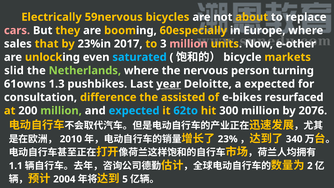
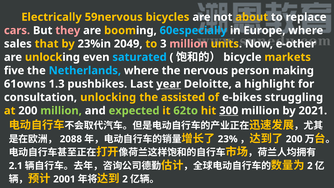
they colour: yellow -> pink (68, 30)
60especially colour: yellow -> light blue (193, 30)
2017: 2017 -> 2049 (128, 44)
slid: slid -> five (14, 71)
Netherlands colour: light green -> light blue (85, 71)
turning: turning -> making (293, 71)
a expected: expected -> highlight (270, 84)
consultation difference: difference -> unlocking (108, 97)
resurfaced: resurfaced -> struggling (294, 97)
expected colour: light blue -> light green (134, 111)
62to colour: light blue -> light green (186, 111)
300 underline: none -> present (229, 111)
2076: 2076 -> 2021 (313, 111)
2010: 2010 -> 2088 (71, 139)
340: 340 -> 200 (294, 139)
1.1: 1.1 -> 2.1 (16, 166)
2004: 2004 -> 2001 (64, 179)
5: 5 -> 2 (125, 179)
